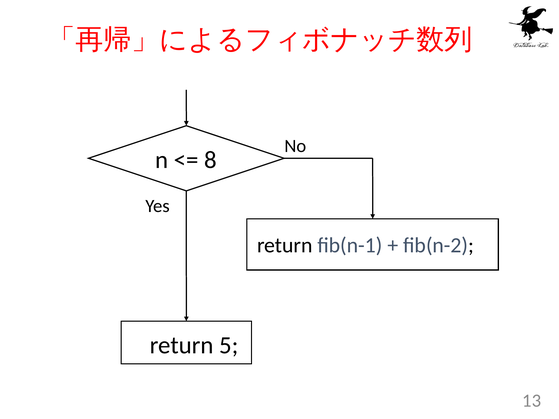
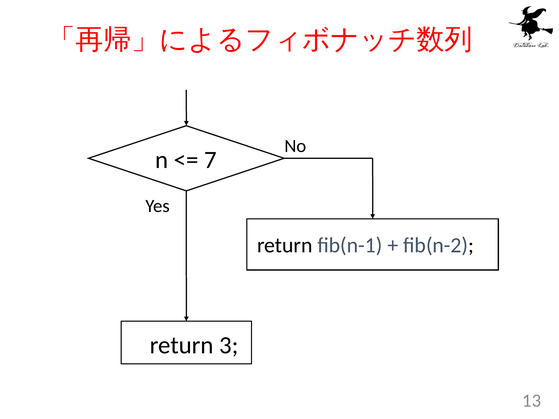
8: 8 -> 7 (210, 160)
5: 5 -> 3 (229, 345)
